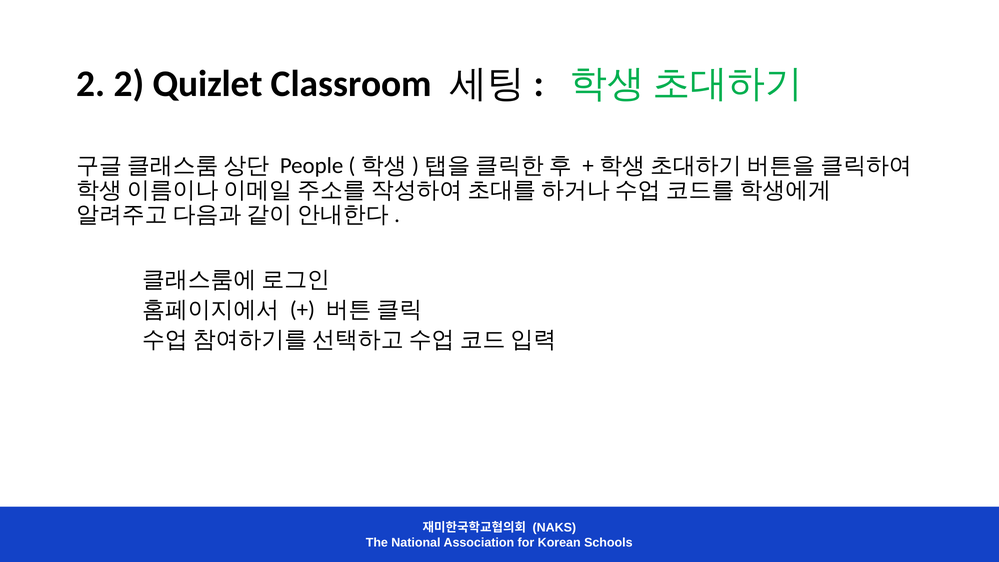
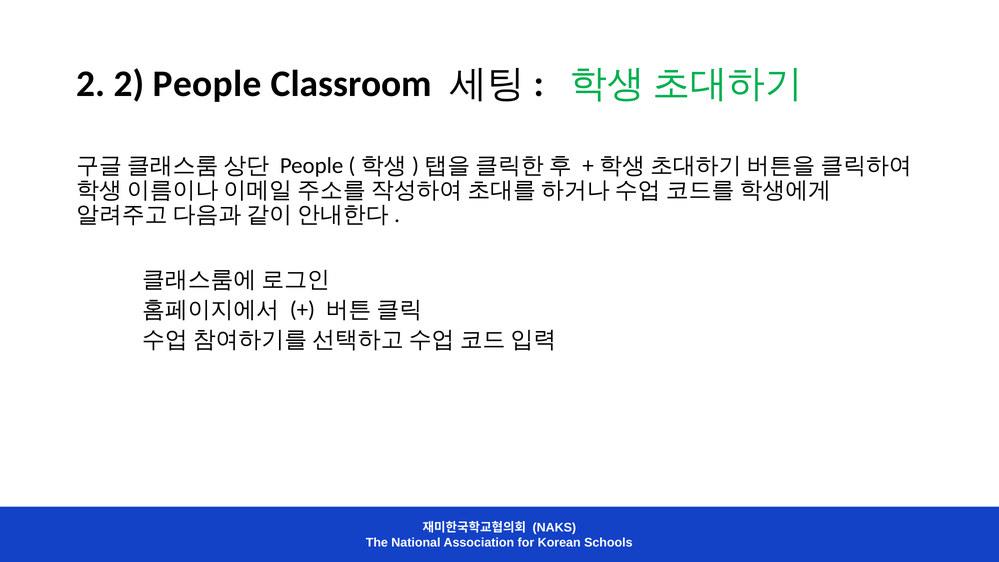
2 Quizlet: Quizlet -> People (207, 84)
